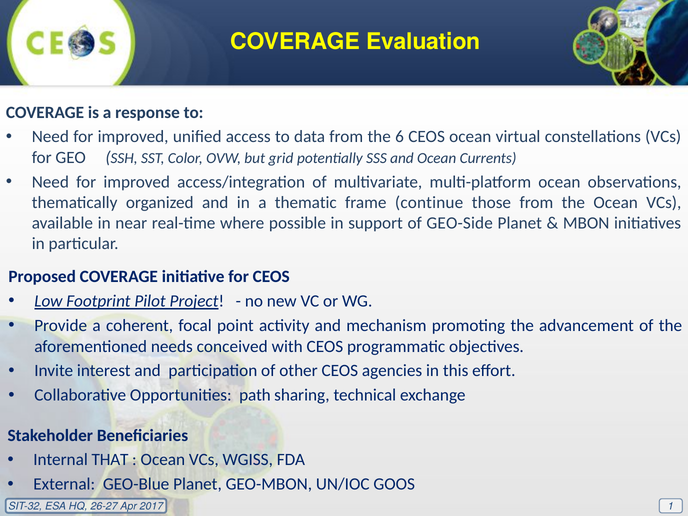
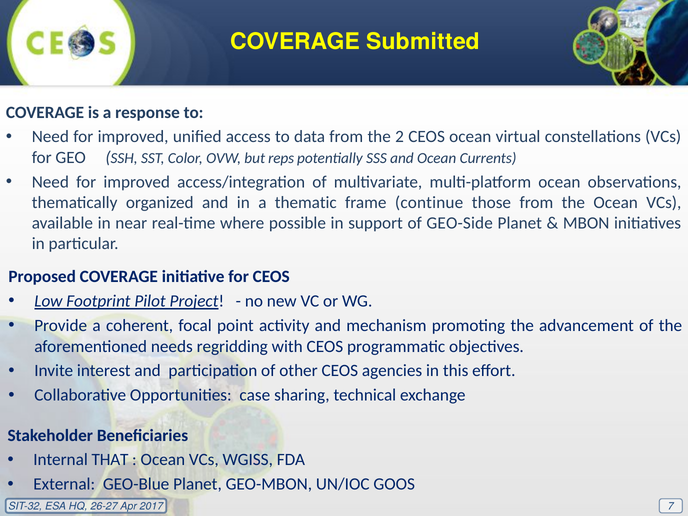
Evaluation: Evaluation -> Submitted (423, 42)
6: 6 -> 2 (400, 137)
grid: grid -> reps (281, 158)
conceived: conceived -> regridding (232, 346)
path: path -> case (255, 395)
1: 1 -> 7 (671, 506)
